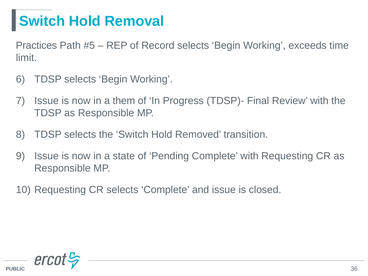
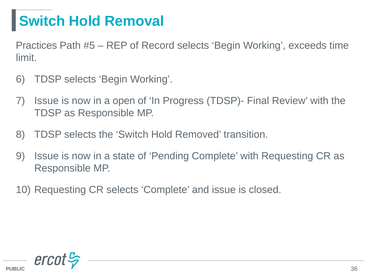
them: them -> open (124, 101)
